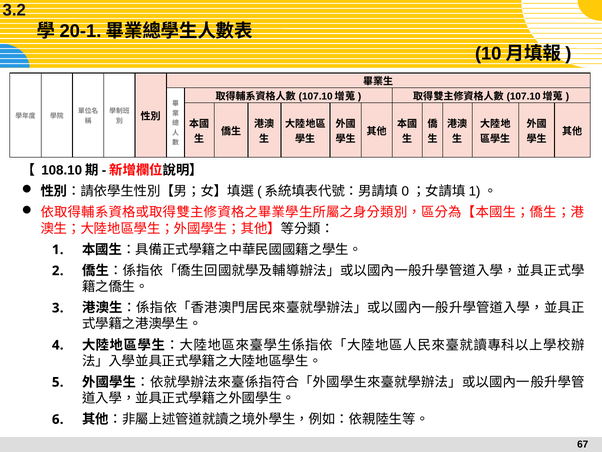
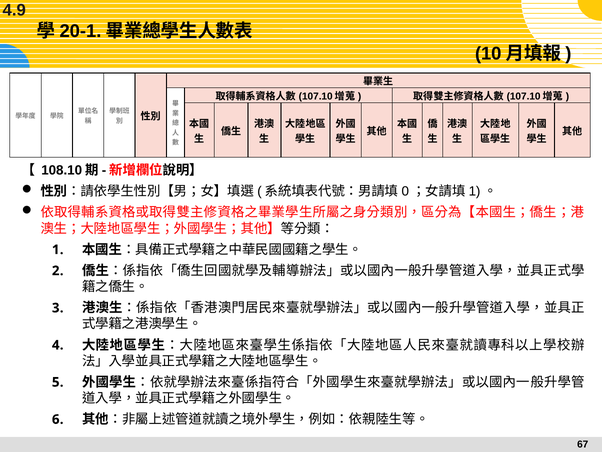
3.2: 3.2 -> 4.9 (14, 10)
